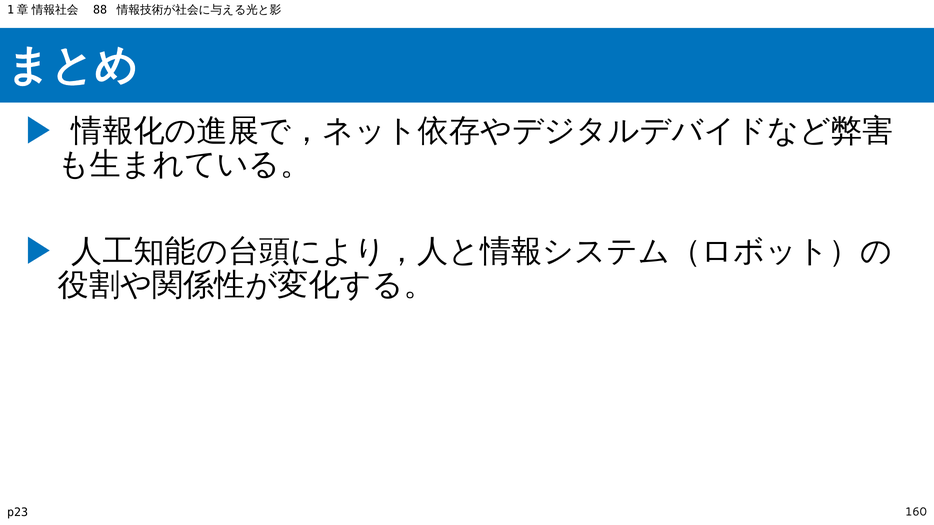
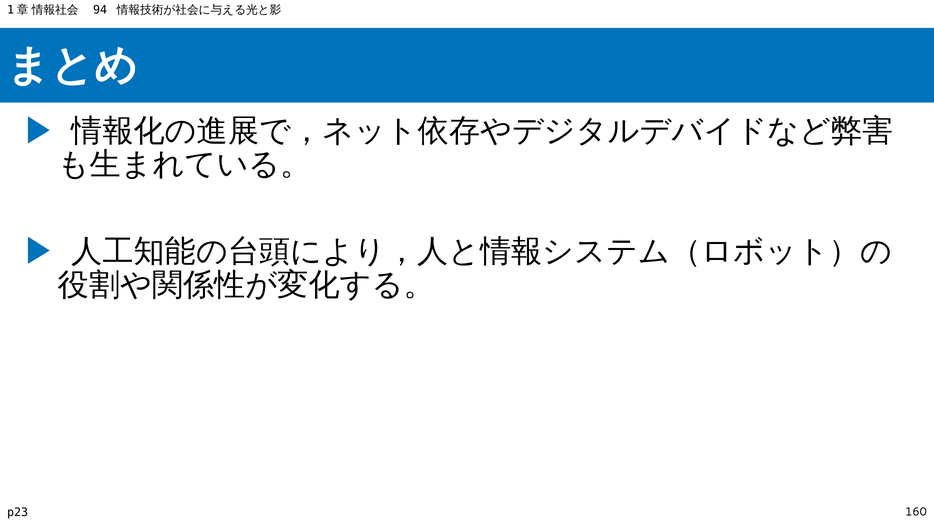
88: 88 -> 94 (100, 10)
